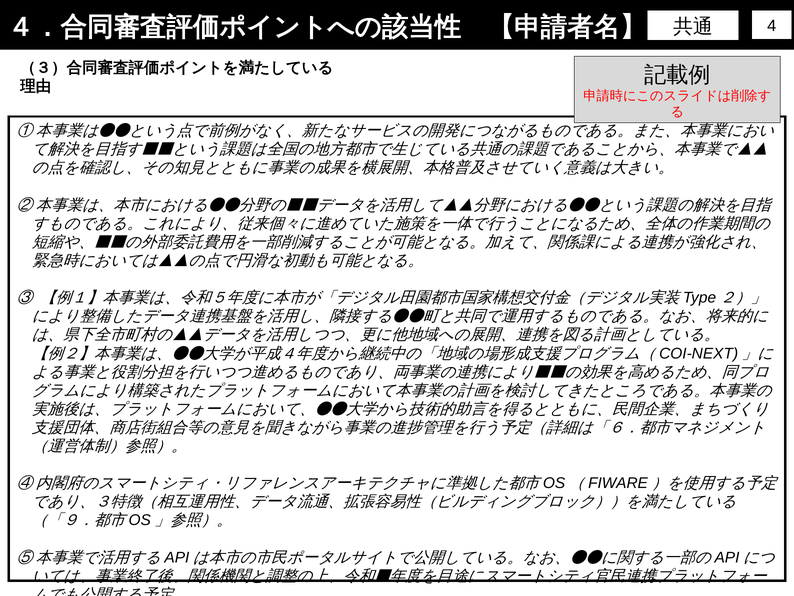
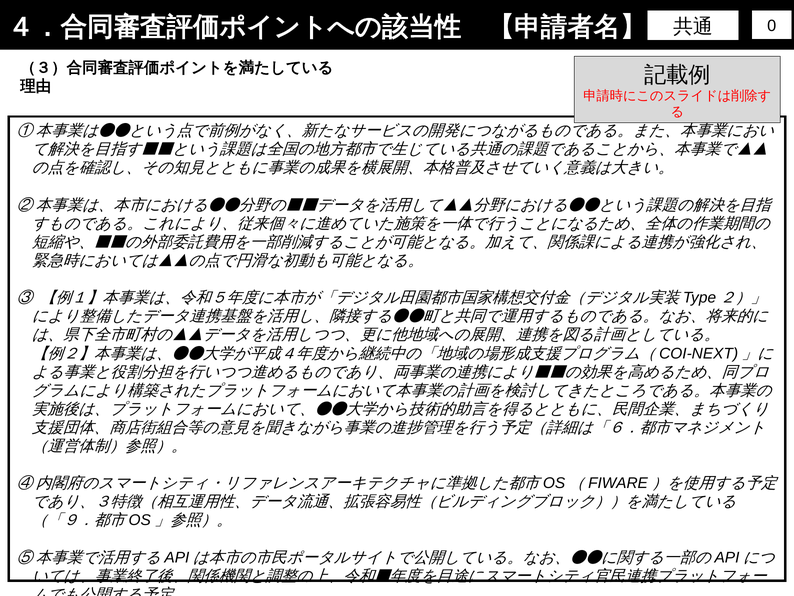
4: 4 -> 0 (772, 26)
